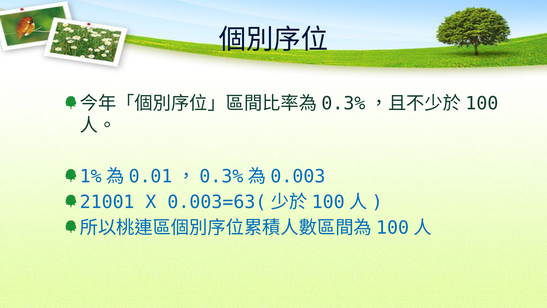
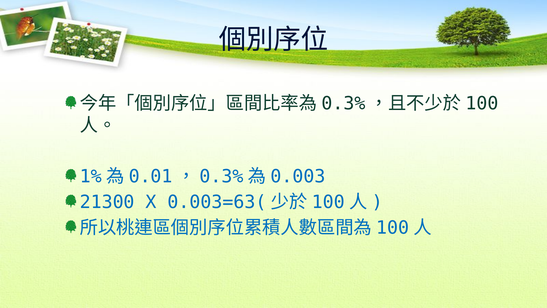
21001: 21001 -> 21300 (107, 202)
